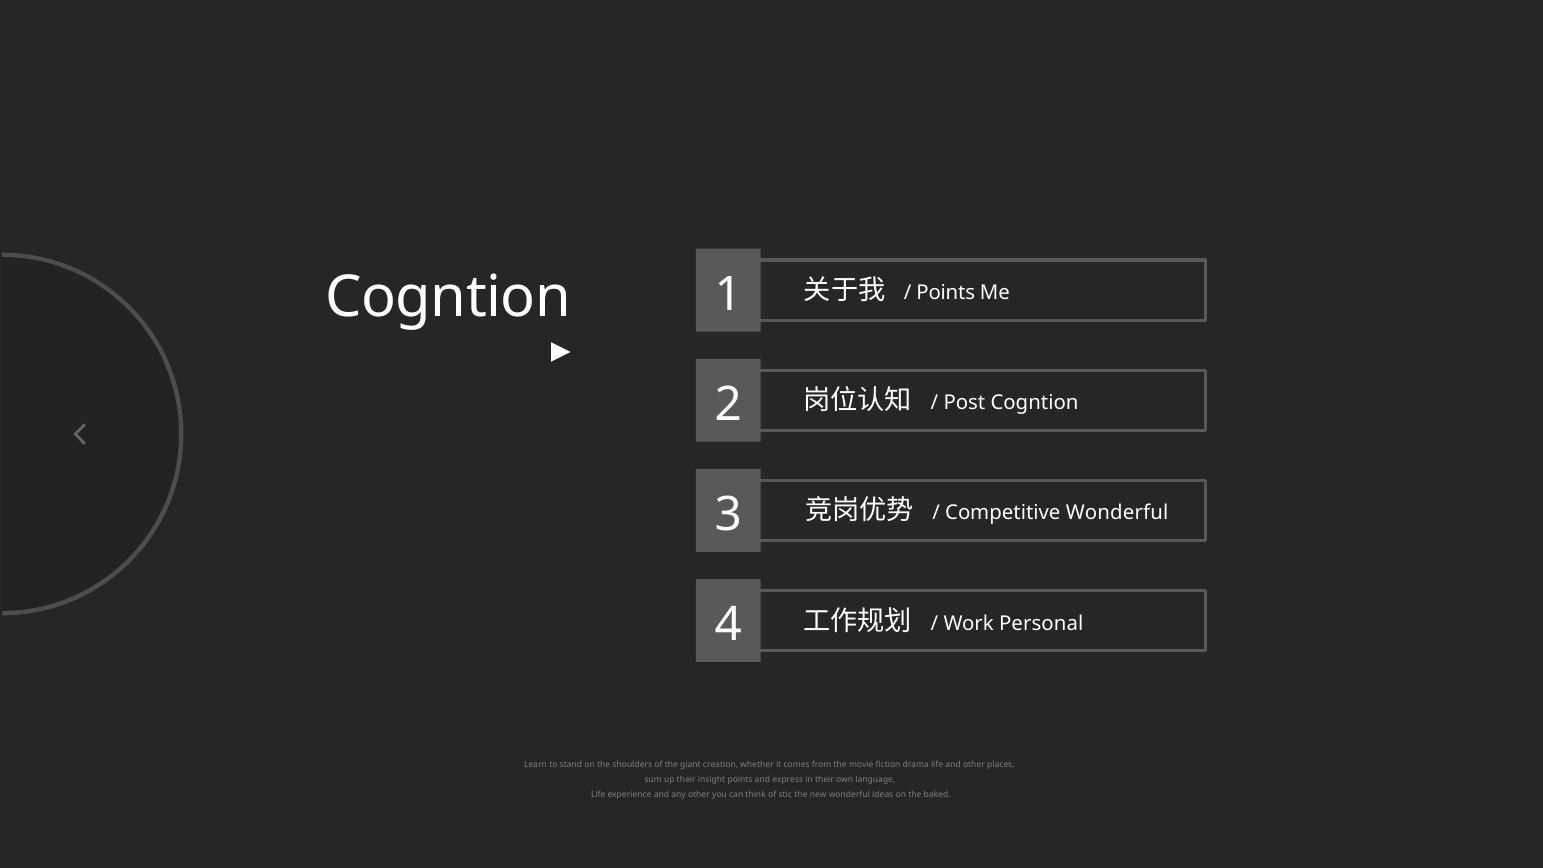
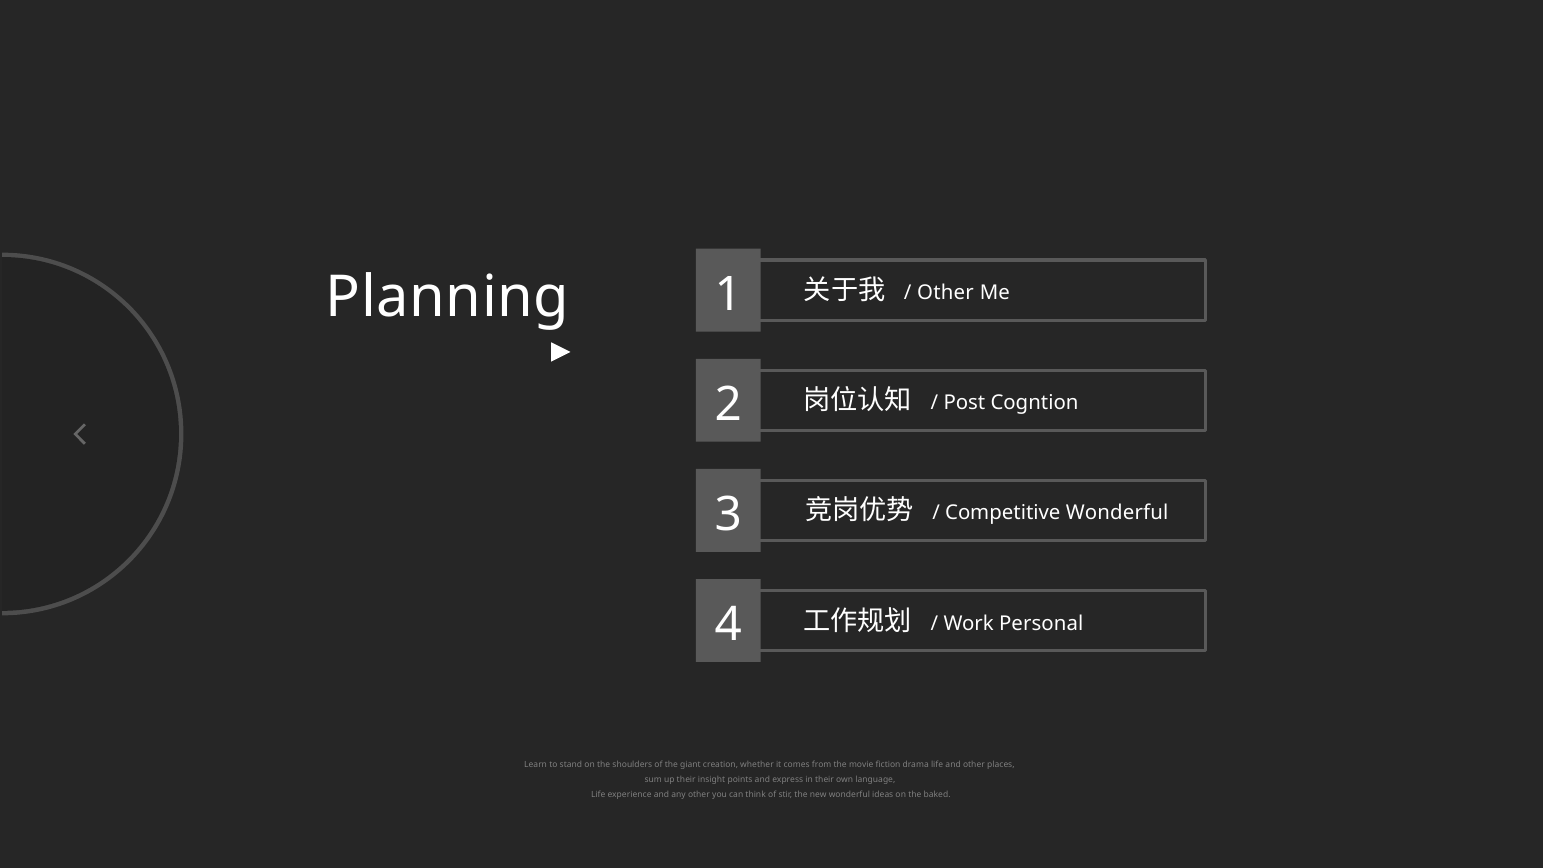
Points: Points -> Other (946, 293)
Cogntion: Cogntion -> Planning (448, 297)
